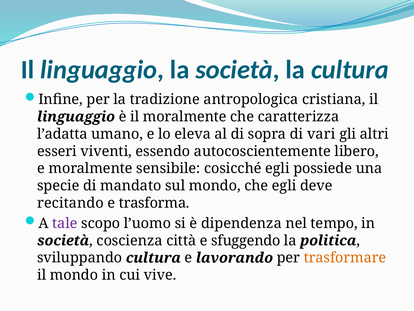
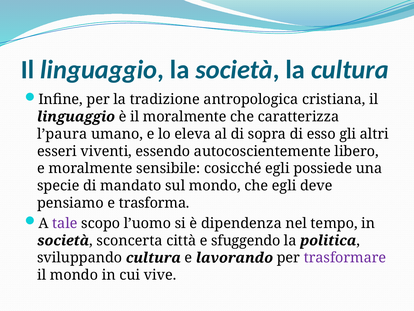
l’adatta: l’adatta -> l’paura (62, 134)
vari: vari -> esso (321, 134)
recitando: recitando -> pensiamo (70, 203)
coscienza: coscienza -> sconcerta (130, 240)
trasformare colour: orange -> purple (345, 257)
